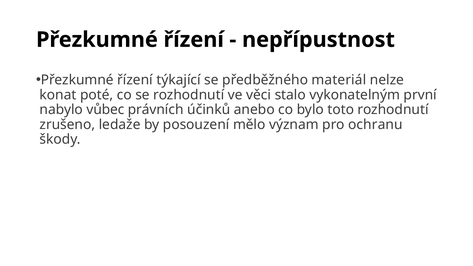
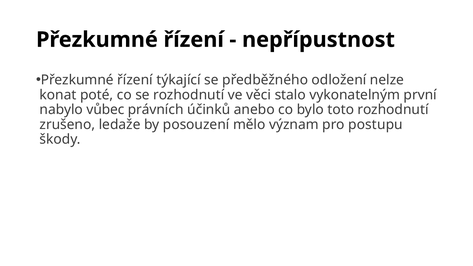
materiál: materiál -> odložení (339, 80)
ochranu: ochranu -> postupu (375, 125)
